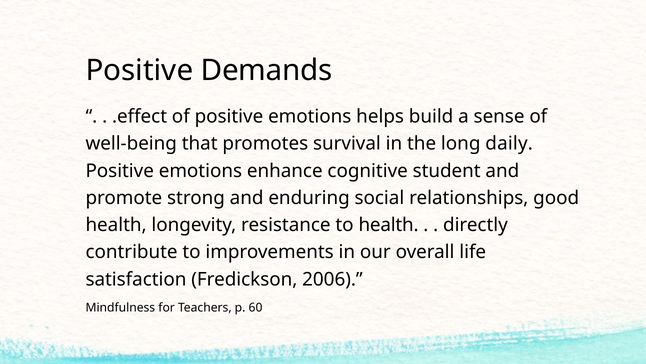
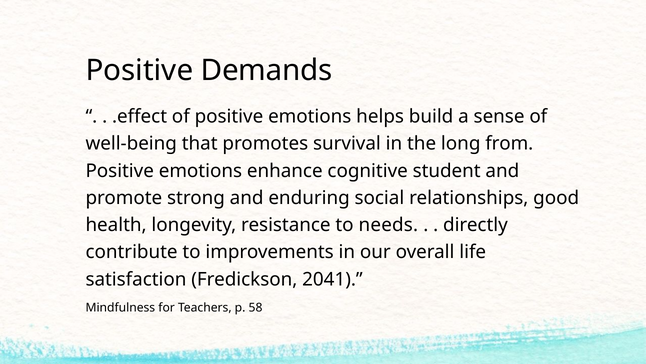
daily: daily -> from (509, 144)
to health: health -> needs (388, 225)
2006: 2006 -> 2041 (332, 279)
60: 60 -> 58 (256, 307)
